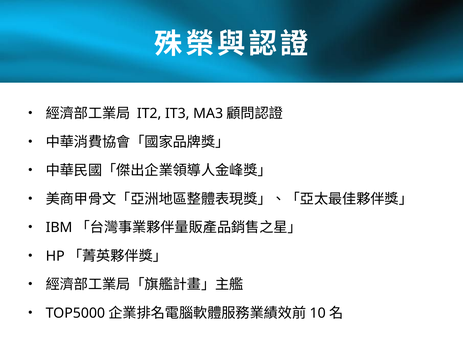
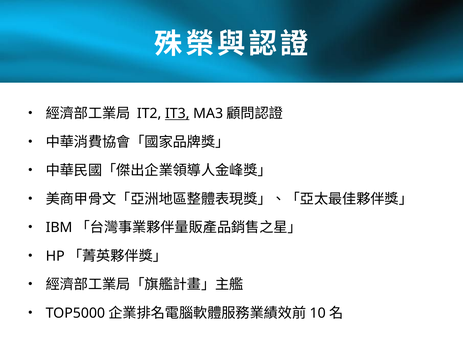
IT3 underline: none -> present (177, 114)
